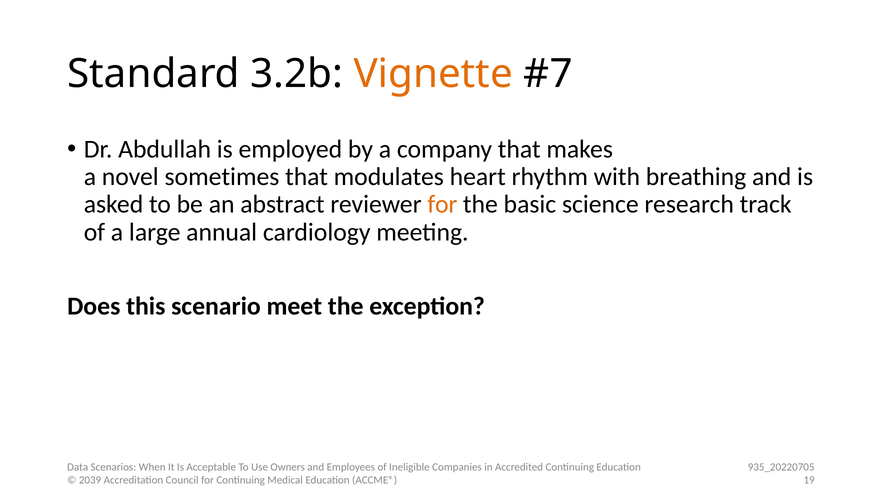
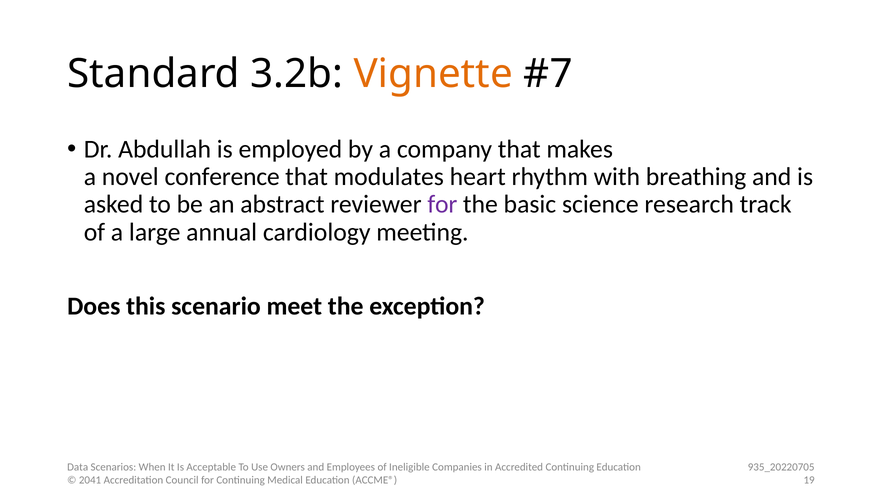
sometimes: sometimes -> conference (222, 177)
for colour: orange -> purple (442, 205)
2039: 2039 -> 2041 (90, 480)
